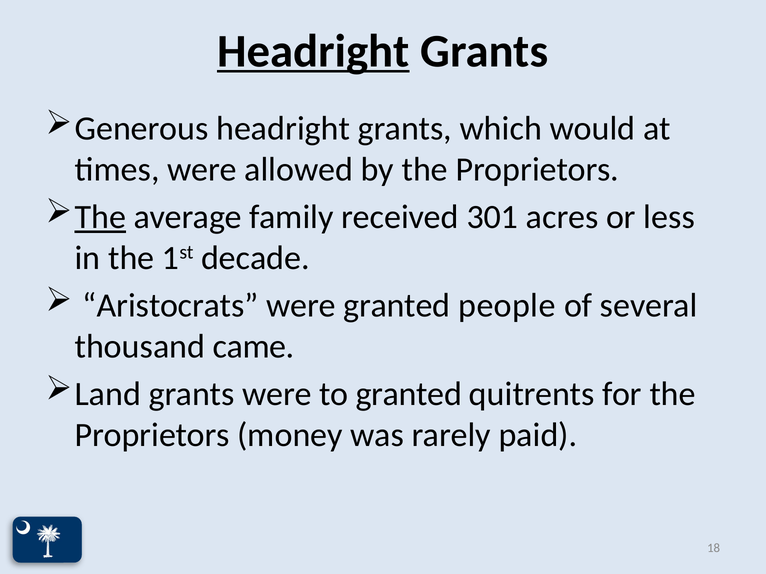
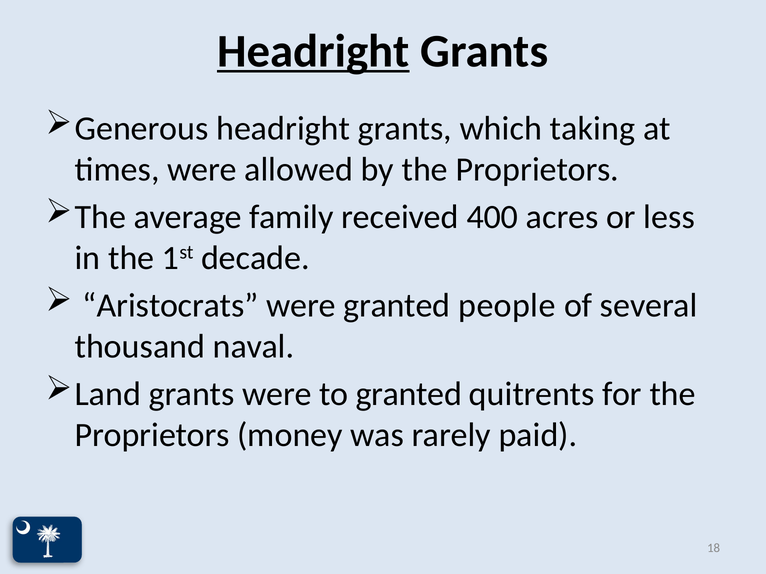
would: would -> taking (592, 129)
The underline: present -> none (100, 217)
301: 301 -> 400 (492, 217)
came: came -> naval (254, 347)
